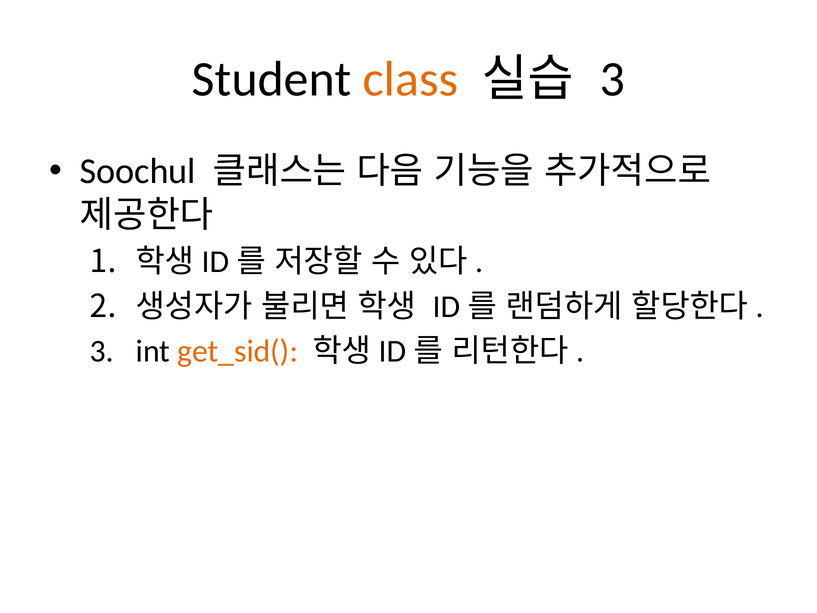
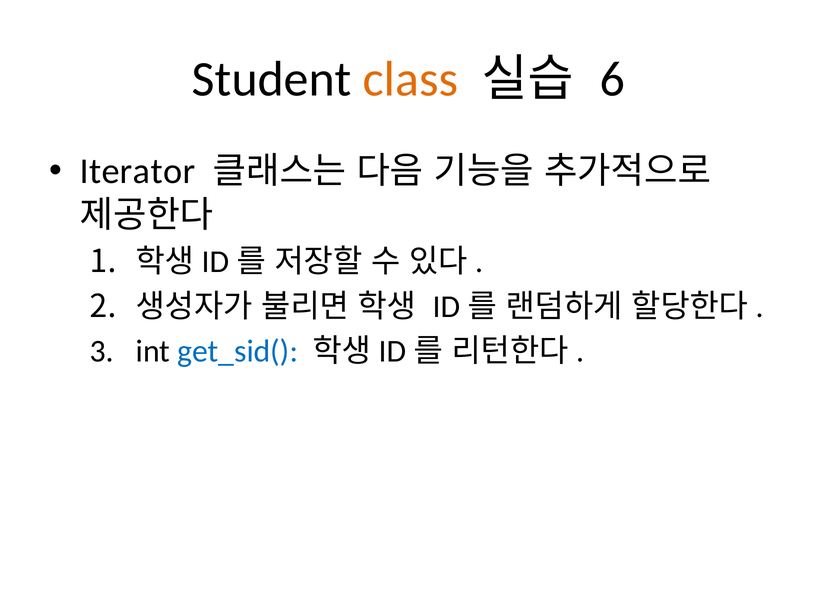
3: 3 -> 6 (612, 79)
Soochul: Soochul -> Iterator (137, 171)
get_sid( colour: orange -> blue (238, 351)
